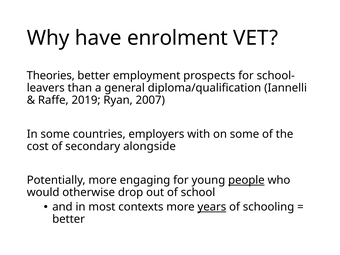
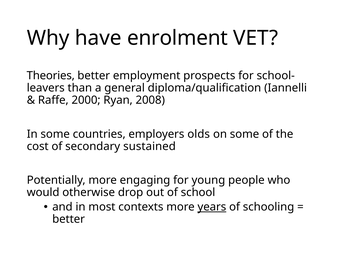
2019: 2019 -> 2000 (86, 100)
2007: 2007 -> 2008 (150, 100)
with: with -> olds (199, 134)
alongside: alongside -> sustained (150, 146)
people underline: present -> none (246, 180)
